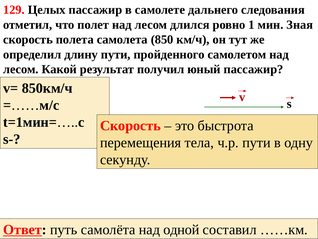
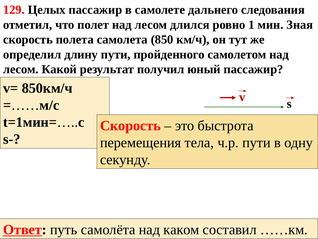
одной: одной -> каком (181, 229)
